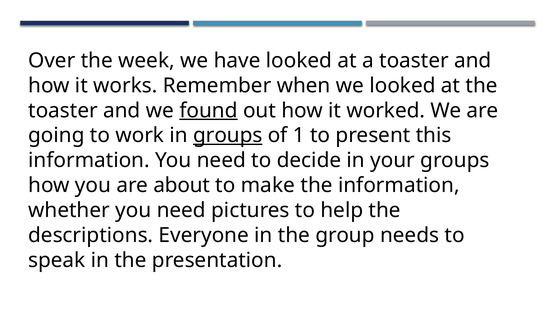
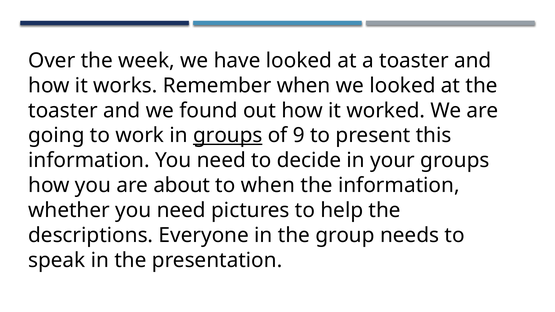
found underline: present -> none (208, 111)
1: 1 -> 9 (299, 136)
to make: make -> when (268, 185)
